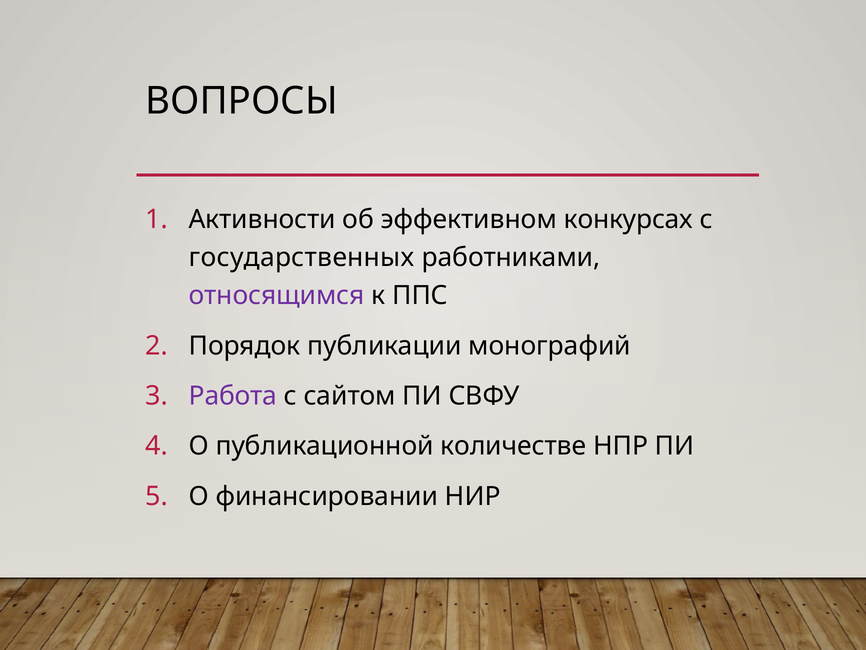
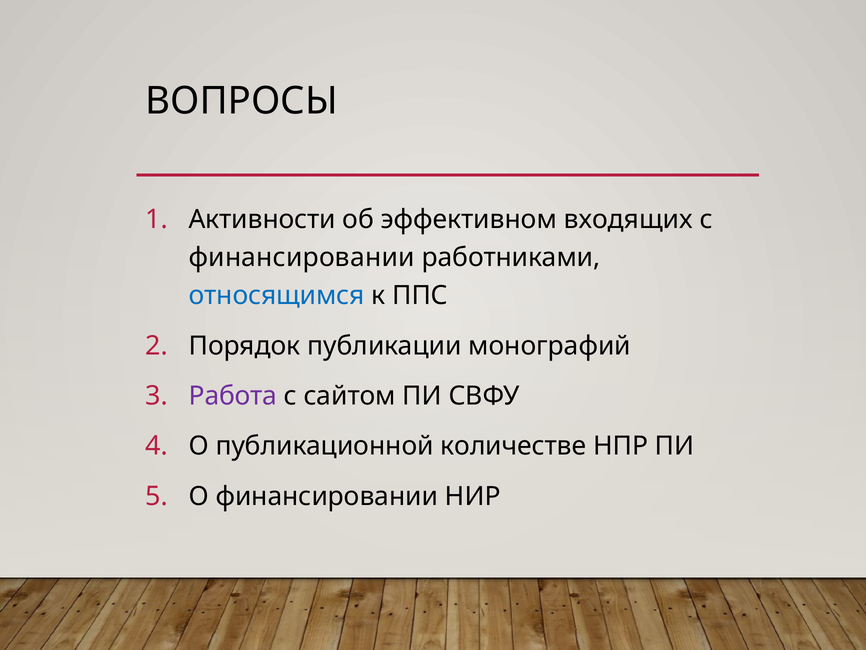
конкурсах: конкурсах -> входящих (628, 219)
государственных: государственных -> финансировании (302, 257)
относящимся colour: purple -> blue (277, 295)
